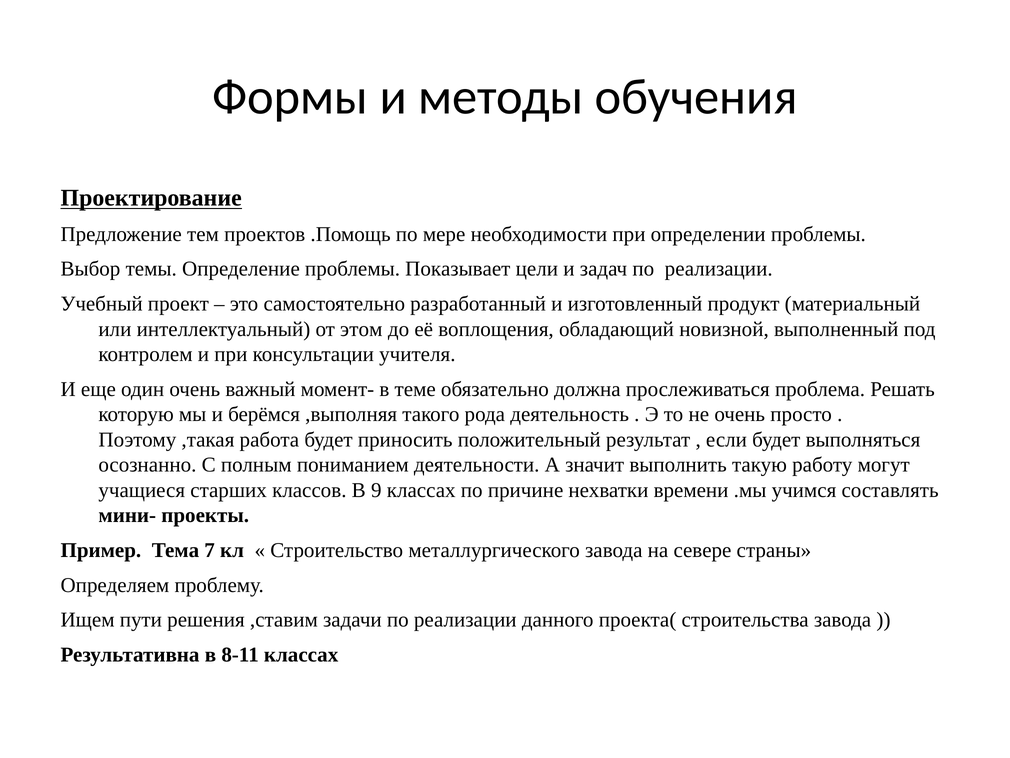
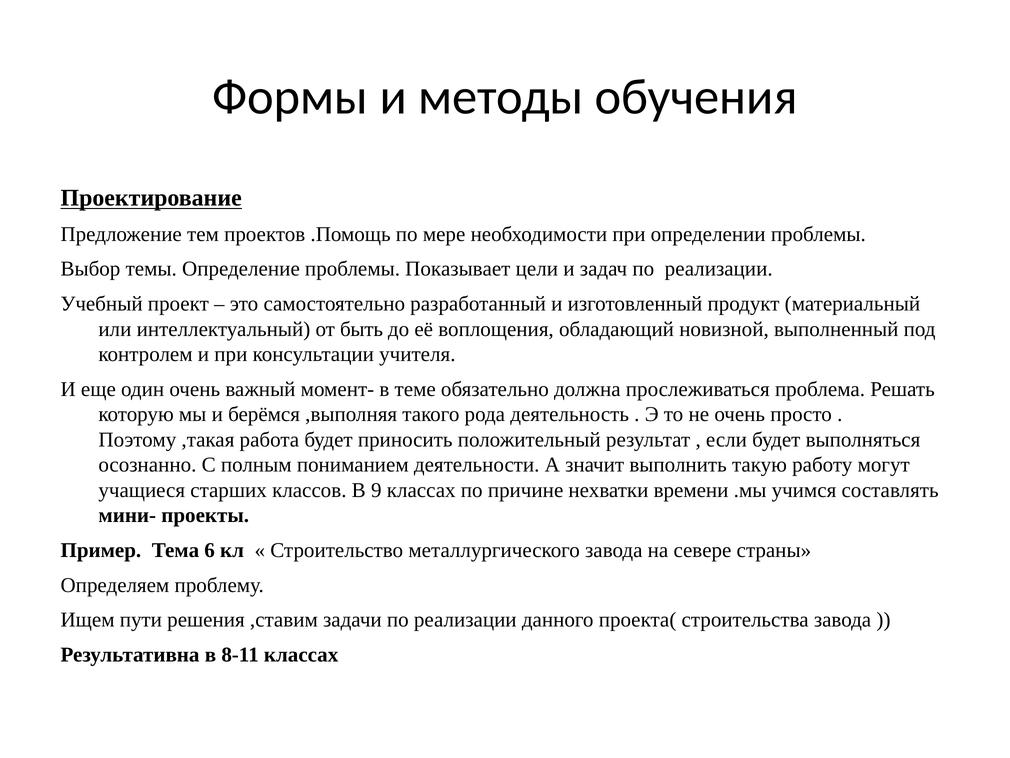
этом: этом -> быть (361, 329)
7: 7 -> 6 (210, 550)
